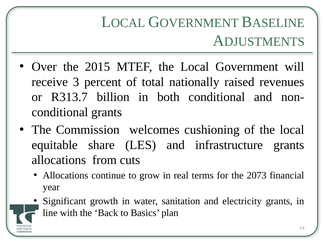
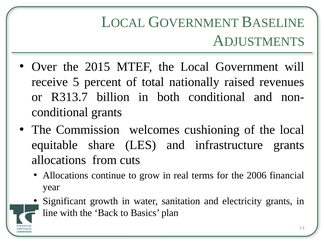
3: 3 -> 5 (76, 82)
2073: 2073 -> 2006 (257, 175)
